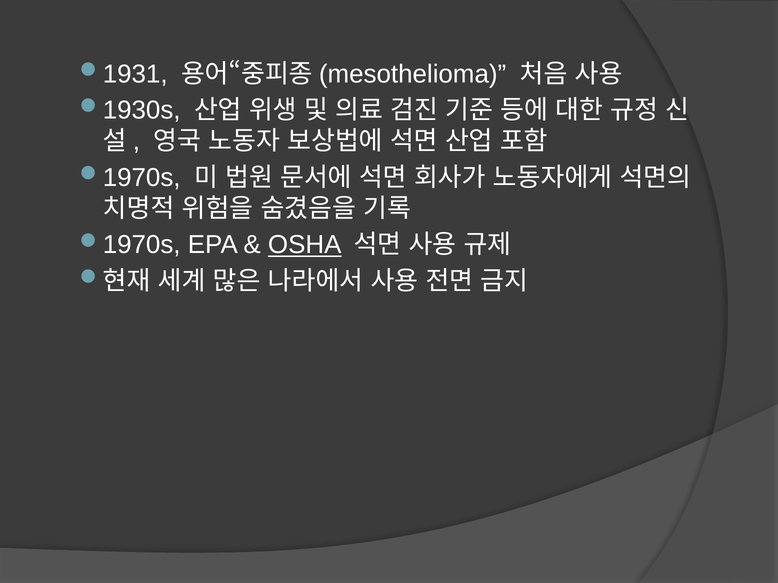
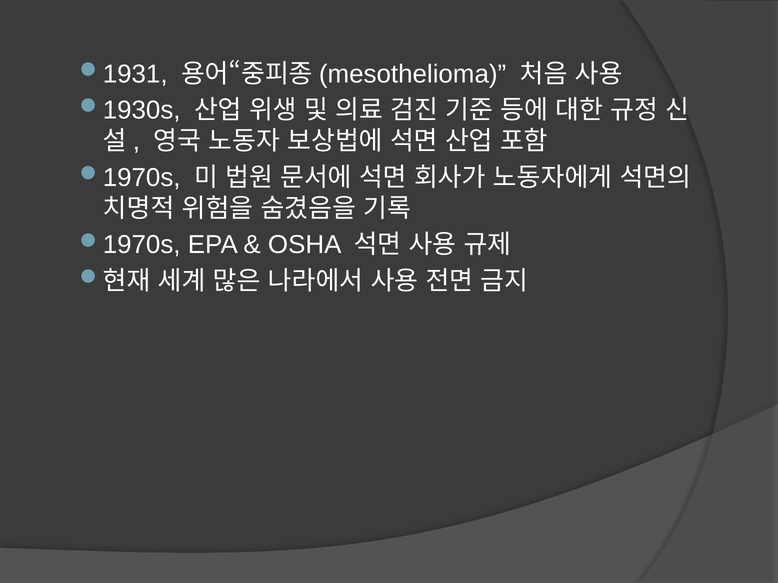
OSHA underline: present -> none (305, 245)
